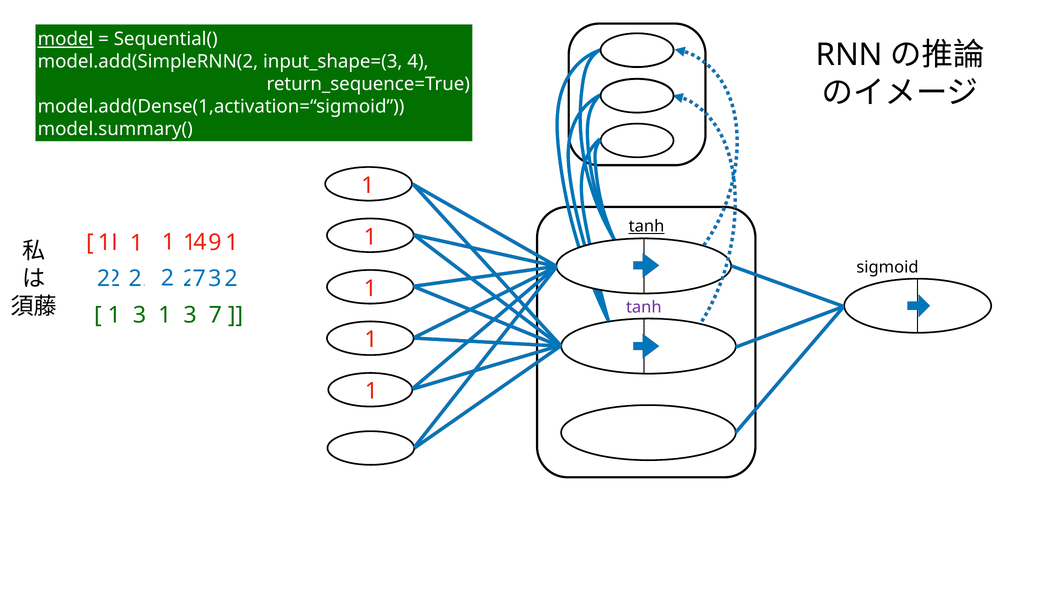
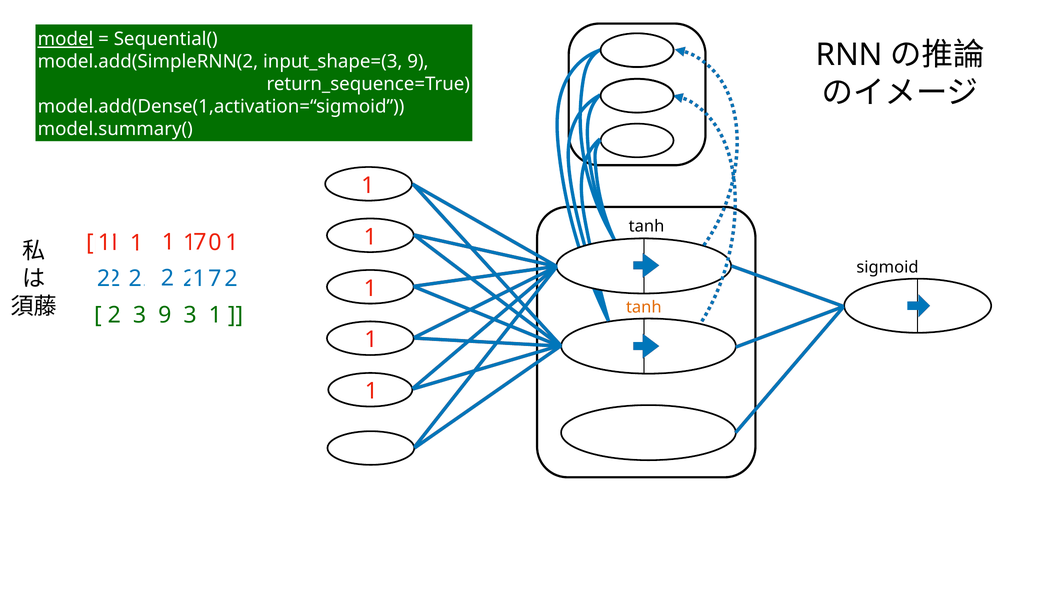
input_shape=(3 4: 4 -> 9 (418, 62)
tanh underline: present -> none (647, 226)
4: 4 -> 7 (200, 242)
9: 9 -> 0 (215, 242)
3: 3 -> 7 (215, 278)
7: 7 -> 1 (199, 278)
tanh colour: purple -> orange (644, 307)
1: 1 -> 2 (114, 315)
3 1: 1 -> 9 (165, 315)
3 7: 7 -> 1 (215, 315)
